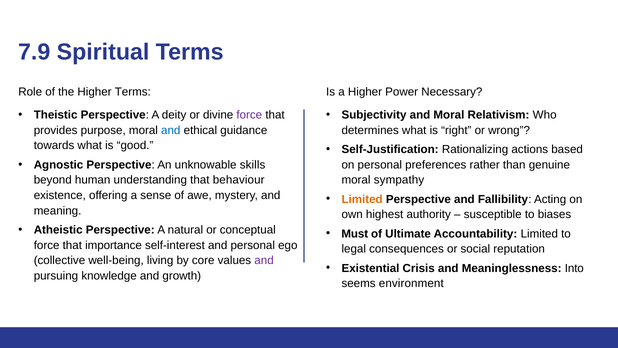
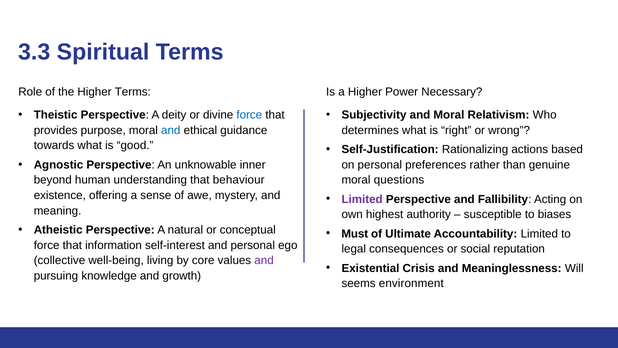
7.9: 7.9 -> 3.3 (34, 52)
force colour: purple -> blue (249, 115)
skills: skills -> inner (253, 165)
sympathy: sympathy -> questions (399, 180)
Limited colour: orange -> purple (362, 199)
importance: importance -> information (114, 245)
Into: Into -> Will (574, 268)
